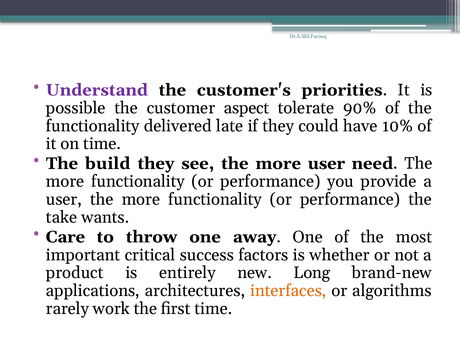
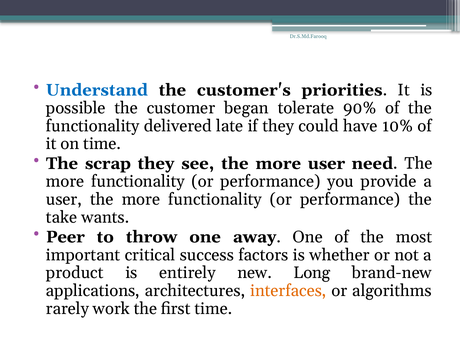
Understand colour: purple -> blue (97, 90)
aspect: aspect -> began (246, 108)
build: build -> scrap (108, 163)
Care: Care -> Peer (65, 237)
